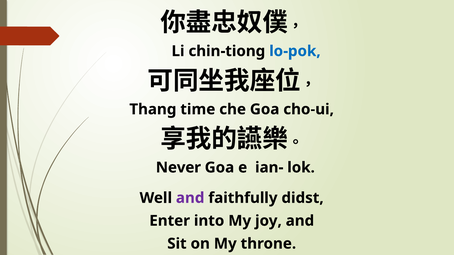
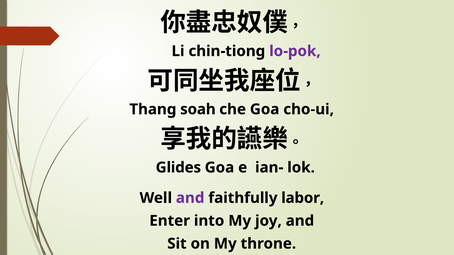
lo-pok colour: blue -> purple (295, 51)
time: time -> soah (198, 109)
Never: Never -> Glides (178, 168)
didst: didst -> labor (303, 198)
